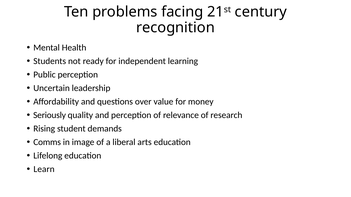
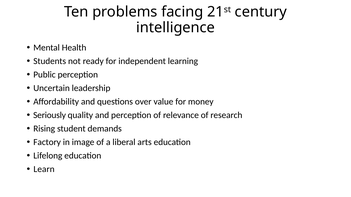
recognition: recognition -> intelligence (176, 28)
Comms: Comms -> Factory (47, 142)
